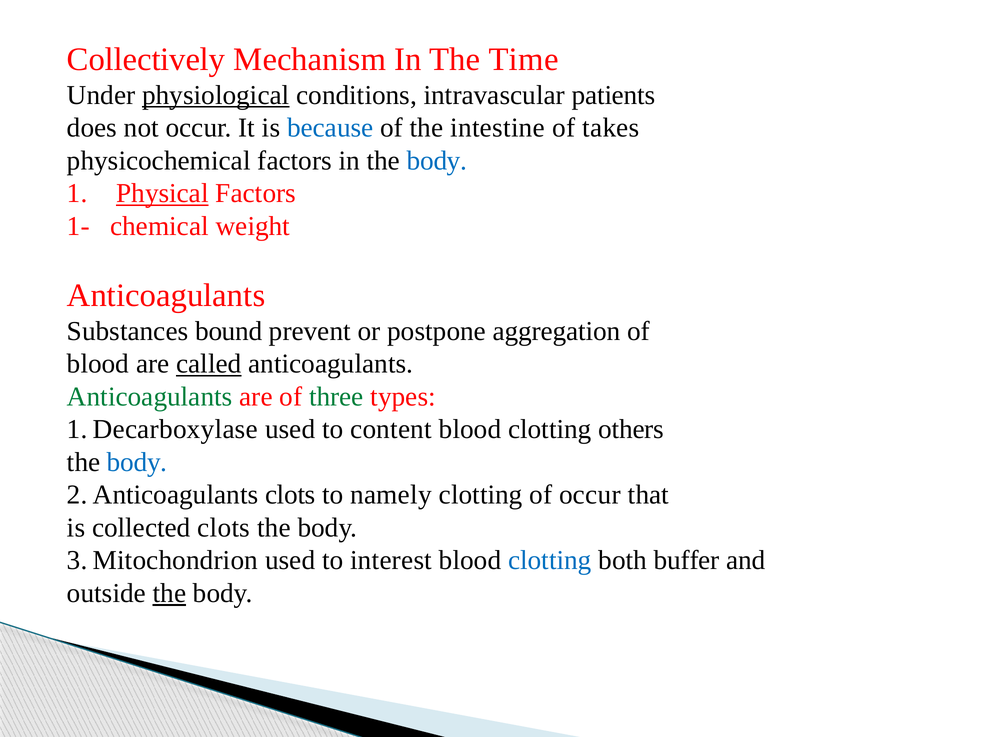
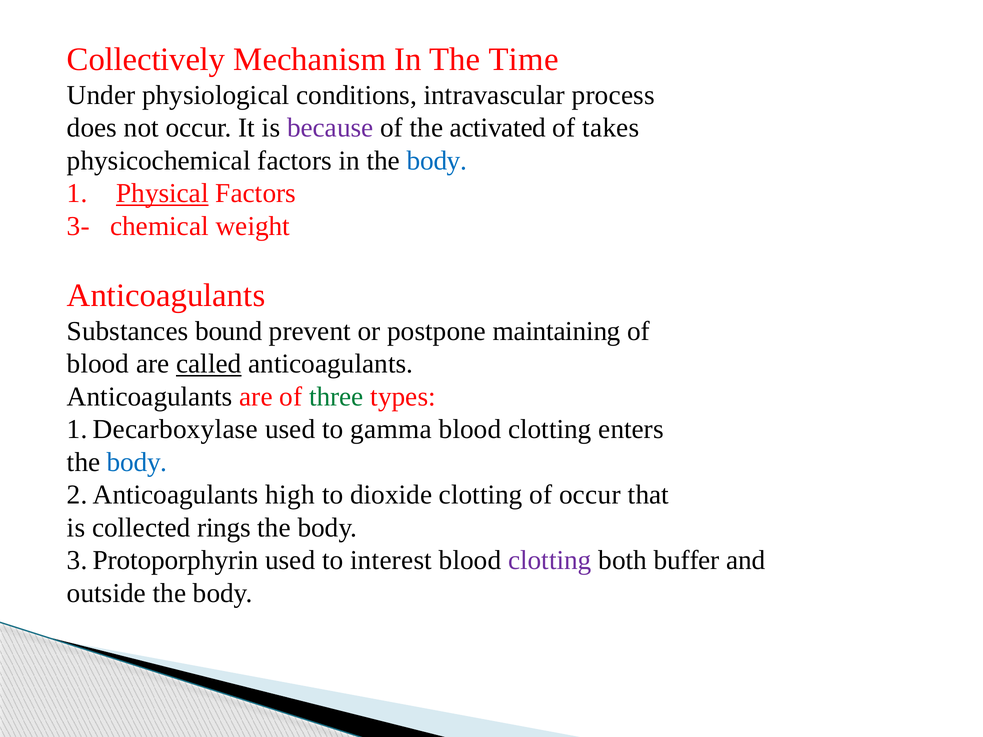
physiological underline: present -> none (216, 95)
patients: patients -> process (613, 95)
because colour: blue -> purple (330, 128)
intestine: intestine -> activated (498, 128)
1-: 1- -> 3- (78, 226)
aggregation: aggregation -> maintaining (557, 331)
Anticoagulants colour: green -> black (150, 397)
content: content -> gamma (391, 430)
others: others -> enters (631, 430)
Anticoagulants clots: clots -> high (290, 495)
namely: namely -> dioxide (391, 495)
collected clots: clots -> rings (224, 528)
Mitochondrion: Mitochondrion -> Protoporphyrin (176, 561)
clotting colour: blue -> purple (550, 561)
the underline: present -> none (169, 593)
